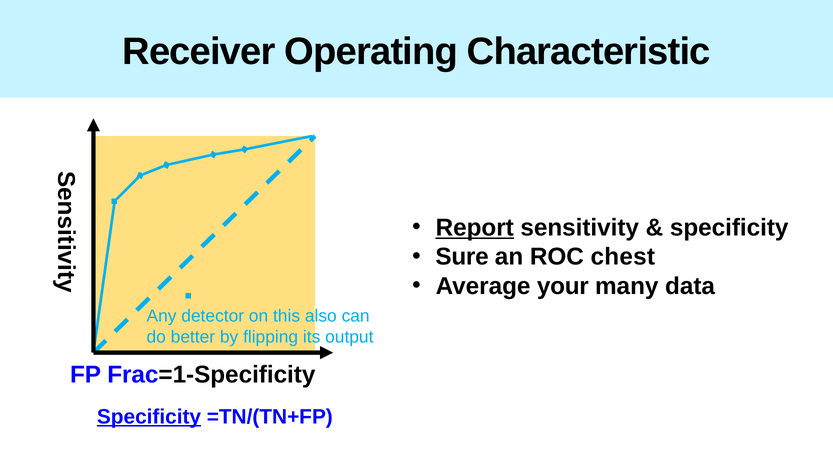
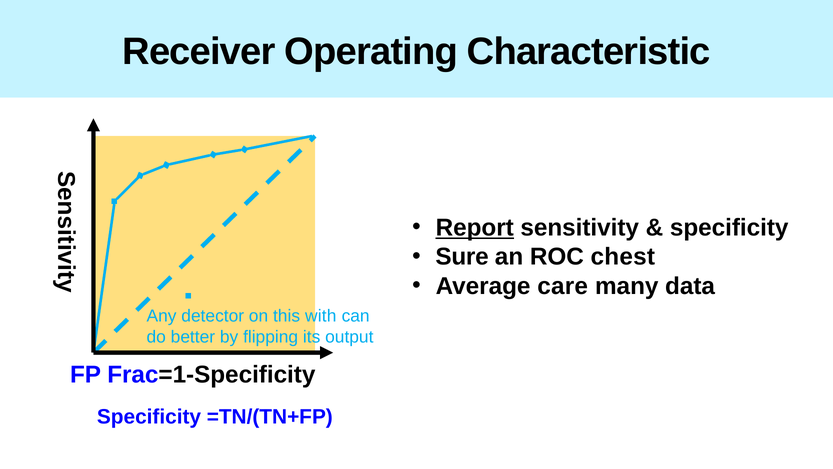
your: your -> care (563, 286)
also: also -> with (321, 316)
Specificity underline: present -> none (149, 416)
